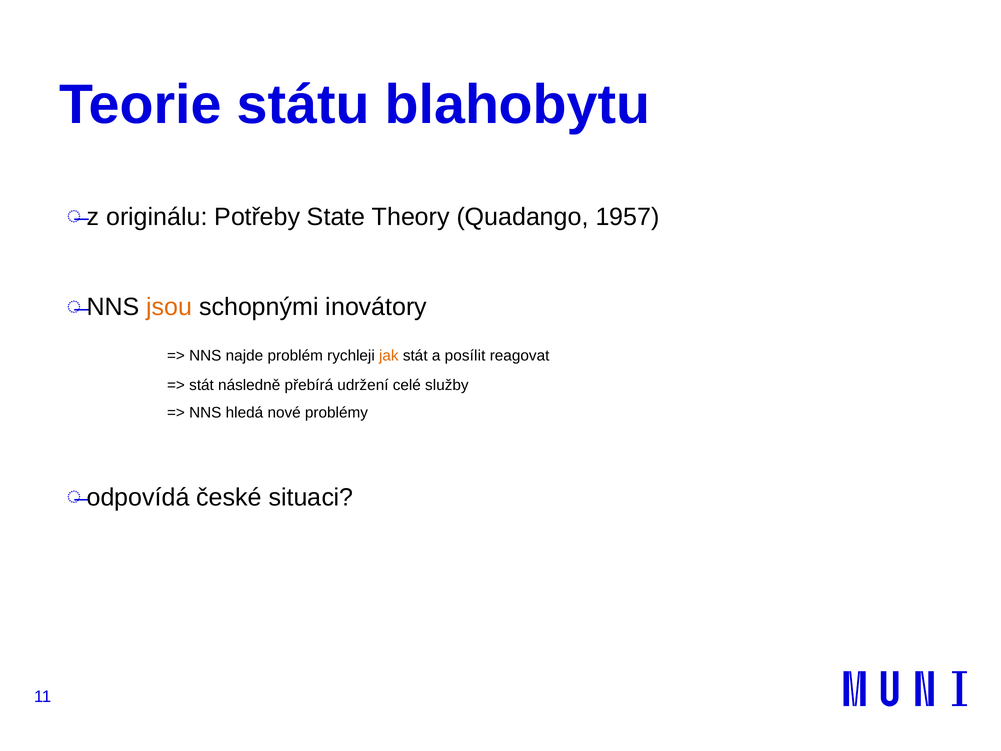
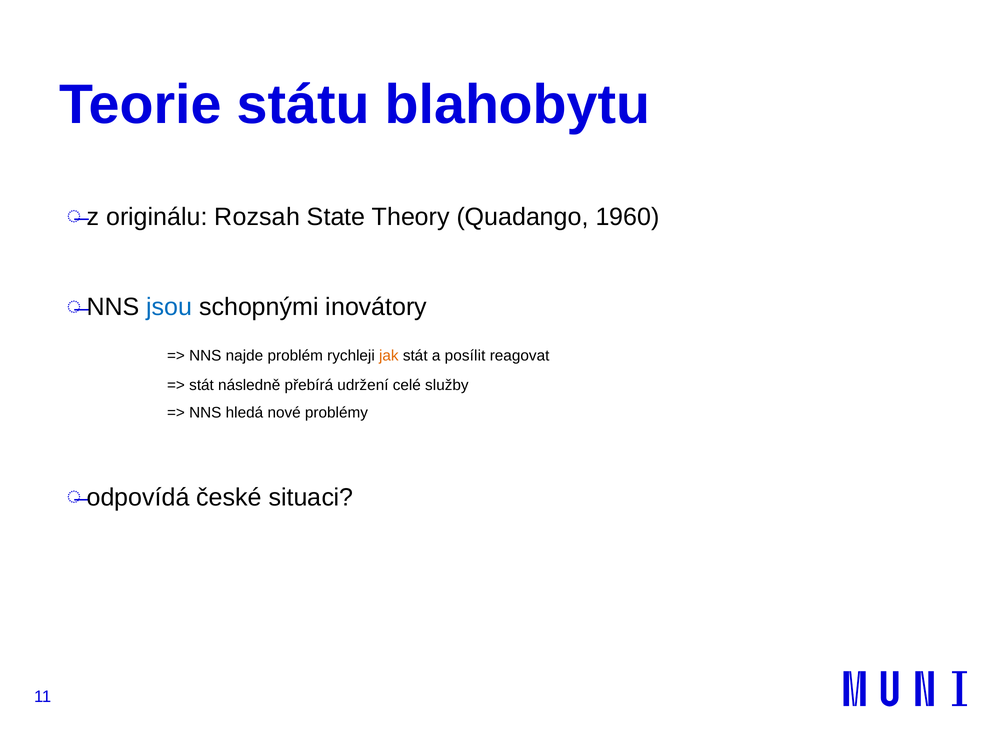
Potřeby: Potřeby -> Rozsah (257, 217)
1957: 1957 -> 1960 (628, 217)
jsou colour: orange -> blue (169, 307)
